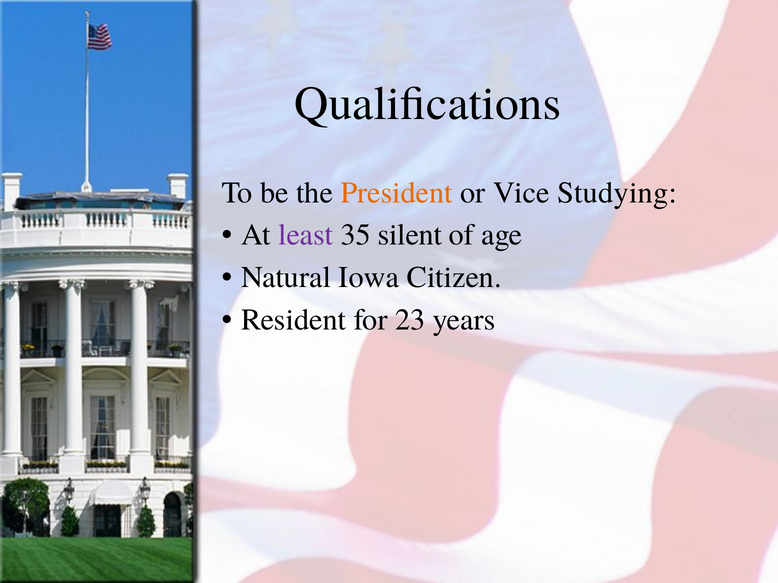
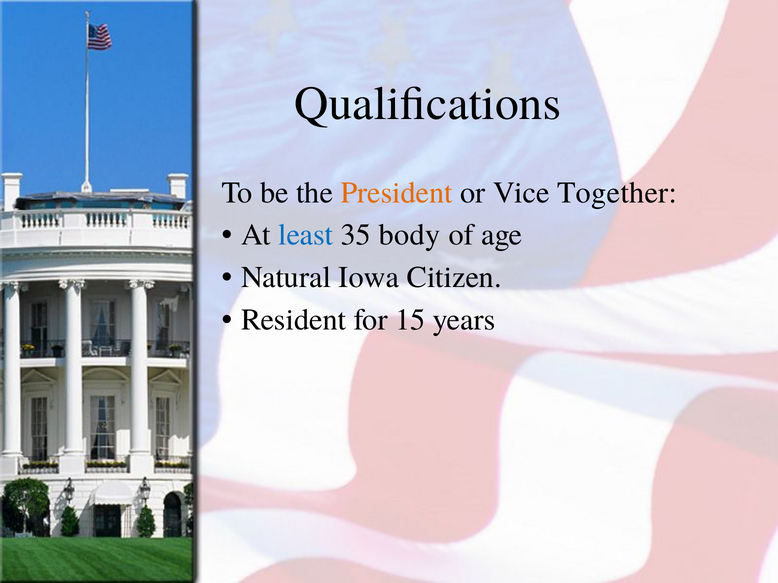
Studying: Studying -> Together (617, 193)
least colour: purple -> blue (306, 235)
silent: silent -> body (410, 235)
23: 23 -> 15 (410, 320)
